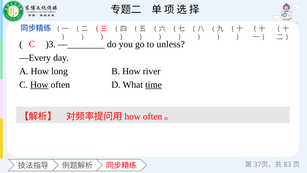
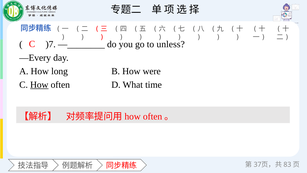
)3: )3 -> )7 (51, 44)
river: river -> were (152, 71)
time underline: present -> none (154, 85)
